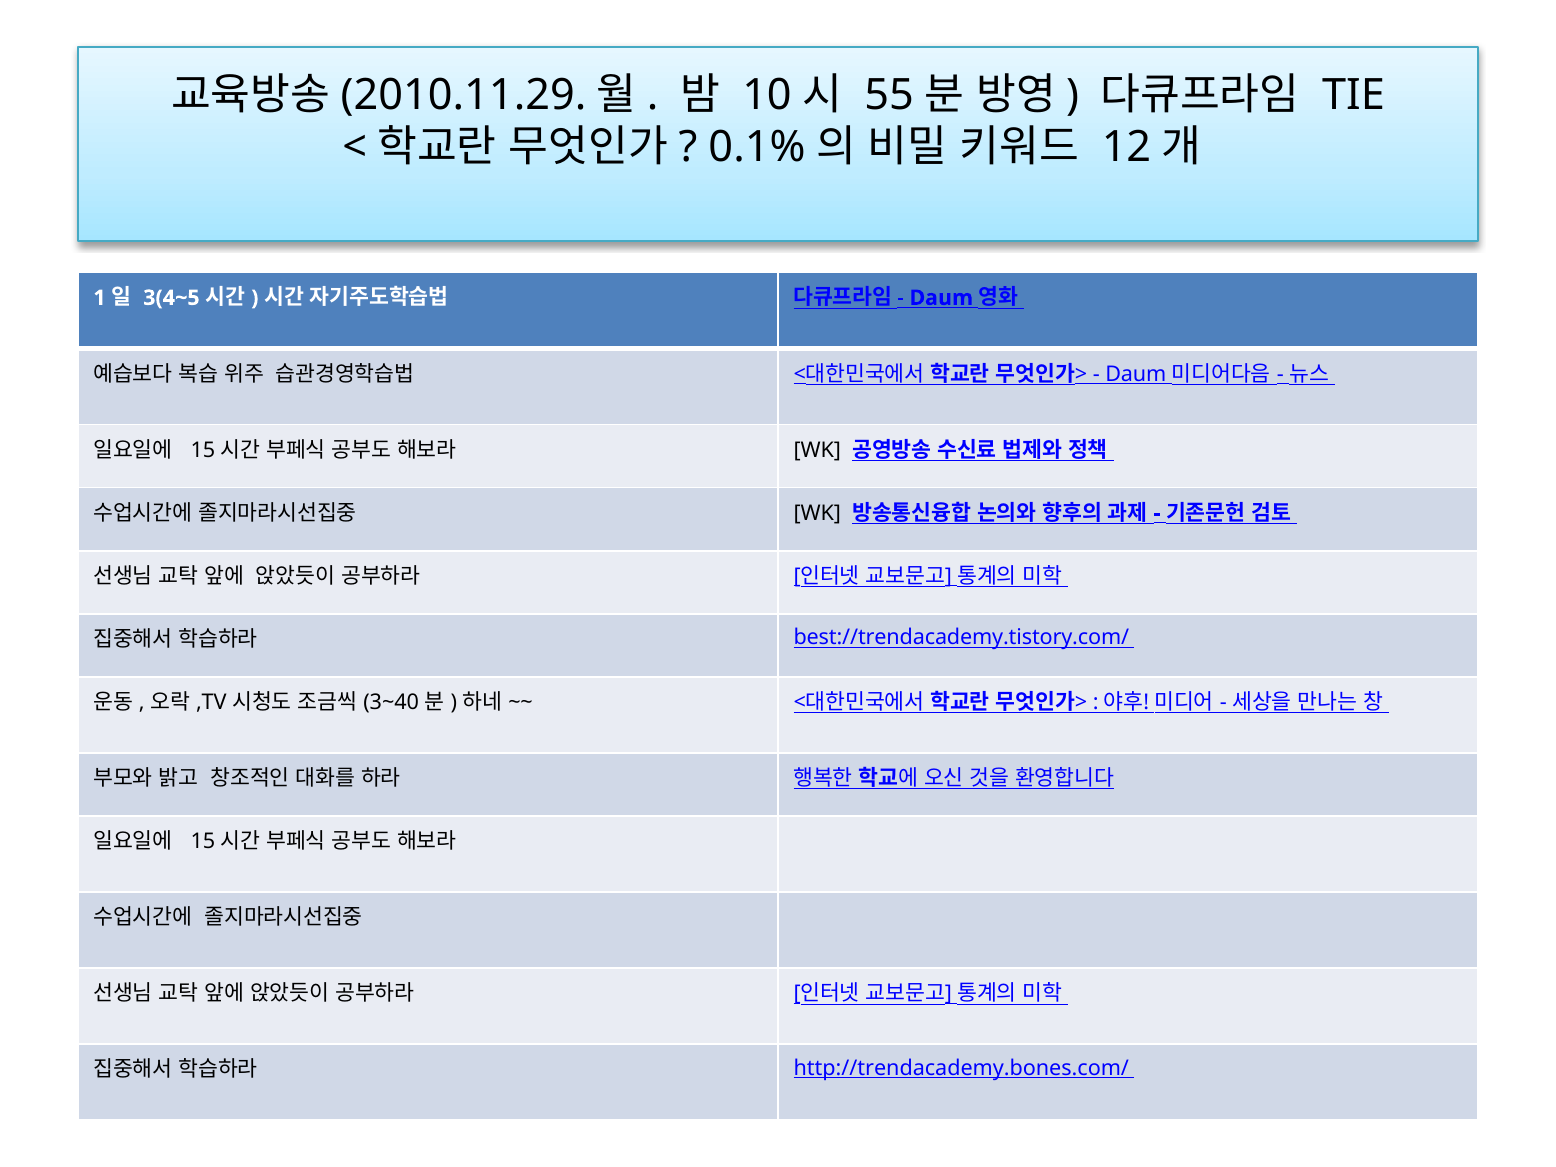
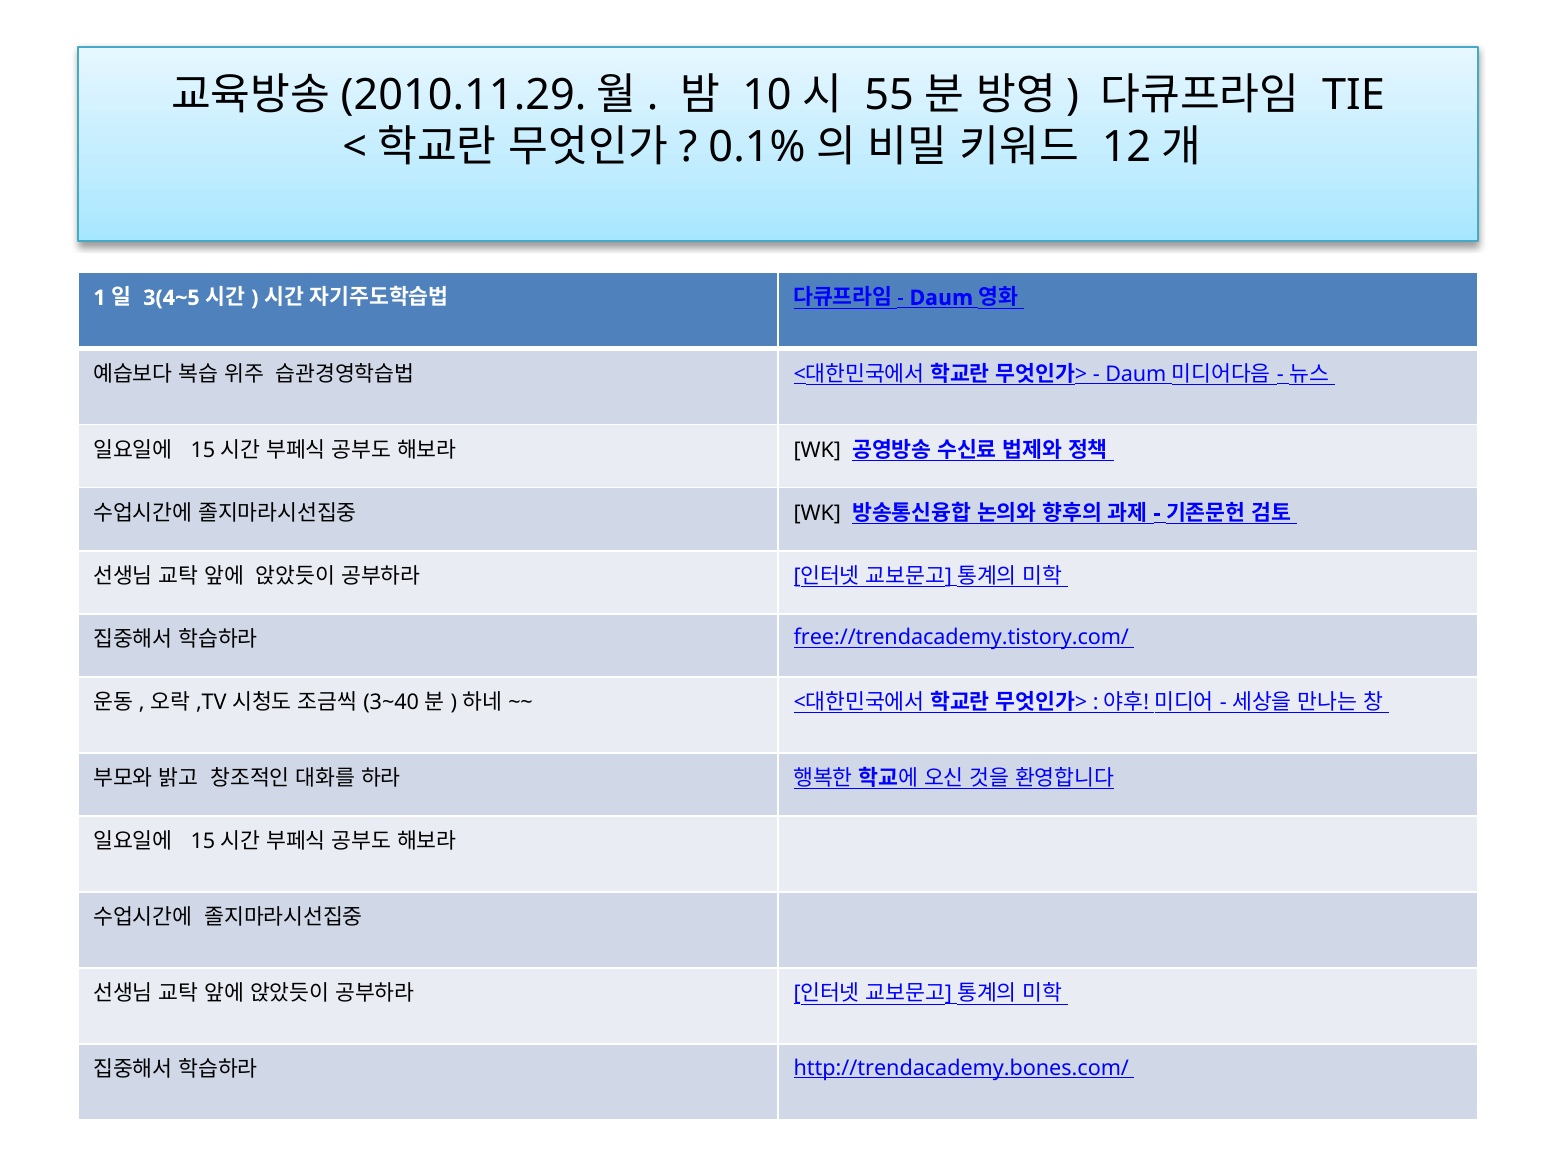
best://trendacademy.tistory.com/: best://trendacademy.tistory.com/ -> free://trendacademy.tistory.com/ (961, 638)
